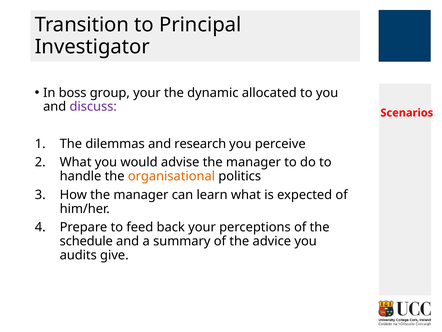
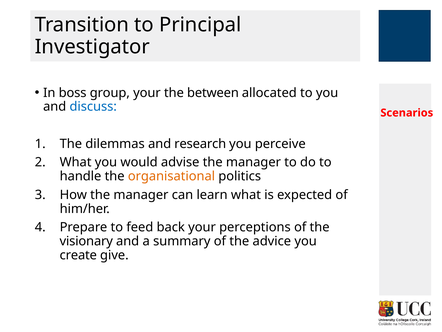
dynamic: dynamic -> between (213, 93)
discuss colour: purple -> blue (93, 107)
schedule: schedule -> visionary (86, 241)
audits: audits -> create (78, 255)
